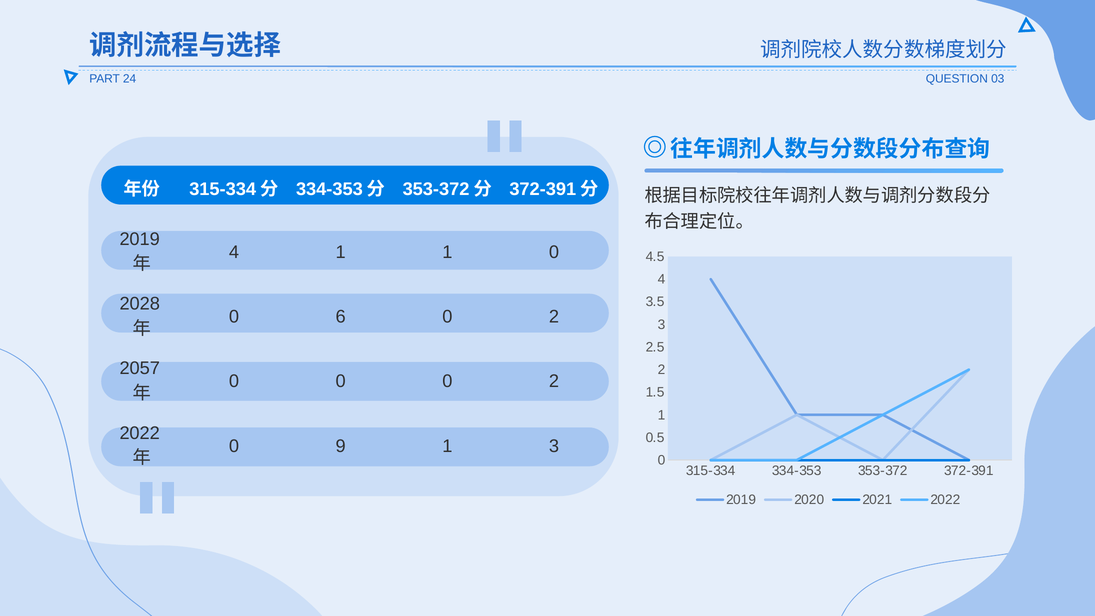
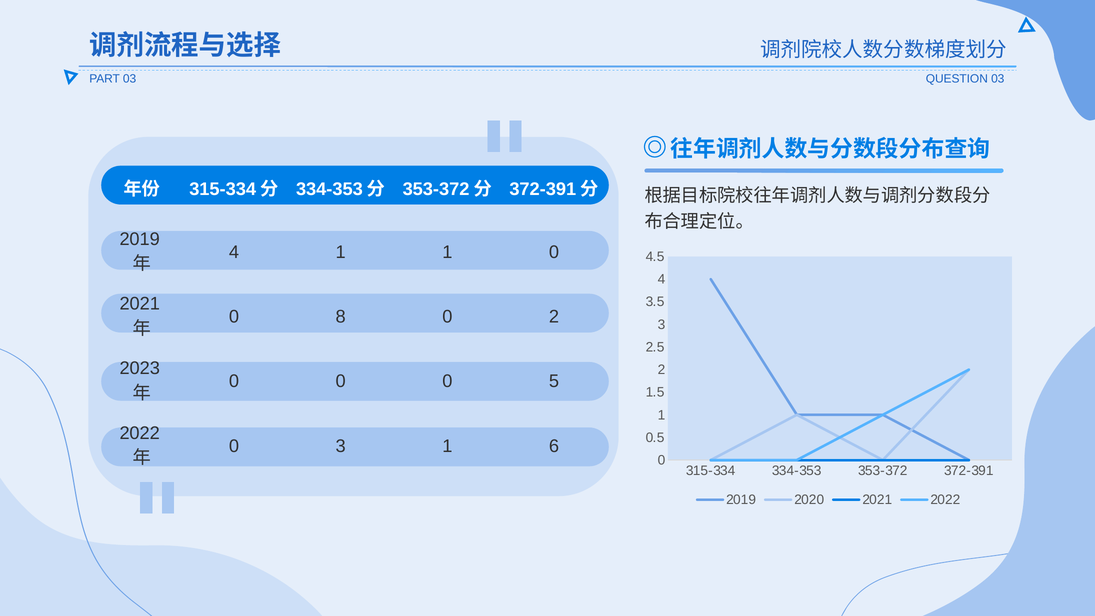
PART 24: 24 -> 03 (130, 79)
2028: 2028 -> 2021 (140, 304)
6: 6 -> 8 (341, 317)
2057: 2057 -> 2023 (140, 368)
0 0 2: 2 -> 5 (554, 381)
0 9: 9 -> 3 (341, 446)
1 3: 3 -> 6 (554, 446)
